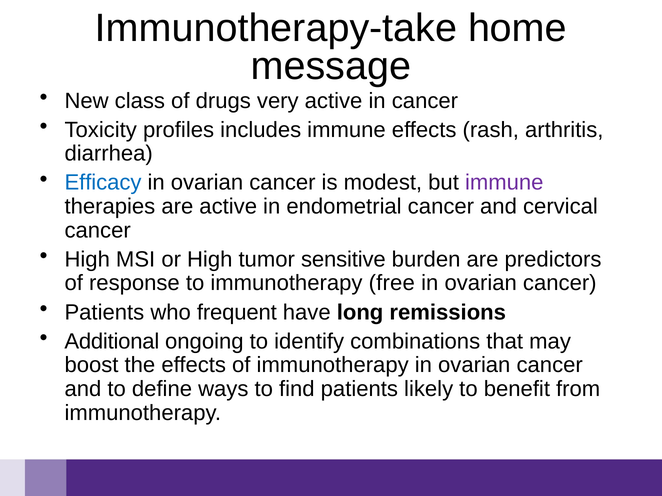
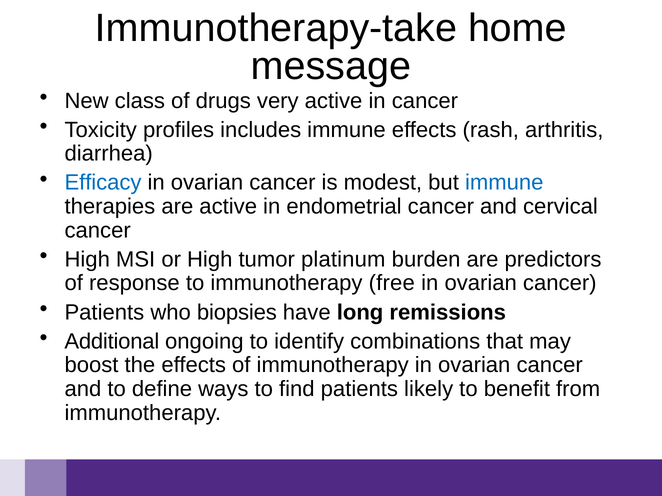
immune colour: purple -> blue (504, 183)
sensitive: sensitive -> platinum (343, 260)
frequent: frequent -> biopsies (237, 313)
